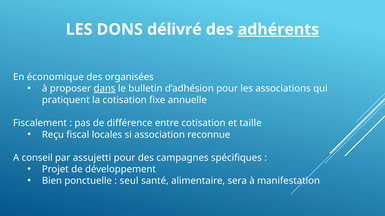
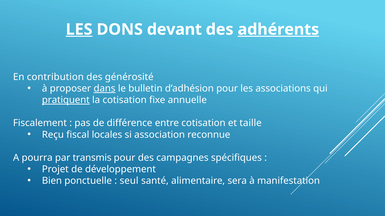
LES underline: none -> present (79, 30)
délivré: délivré -> devant (174, 30)
économique: économique -> contribution (55, 77)
organisées: organisées -> générosité (129, 77)
pratiquent underline: none -> present (66, 100)
conseil: conseil -> pourra (37, 158)
assujetti: assujetti -> transmis (92, 158)
